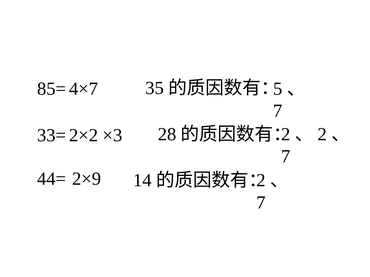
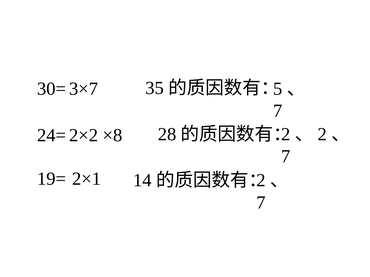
85=: 85= -> 30= (52, 89)
4×7: 4×7 -> 3×7 (84, 89)
33=: 33= -> 24= (52, 135)
×3: ×3 -> ×8 (113, 135)
44=: 44= -> 19= (52, 179)
2×9: 2×9 -> 2×1 (87, 179)
